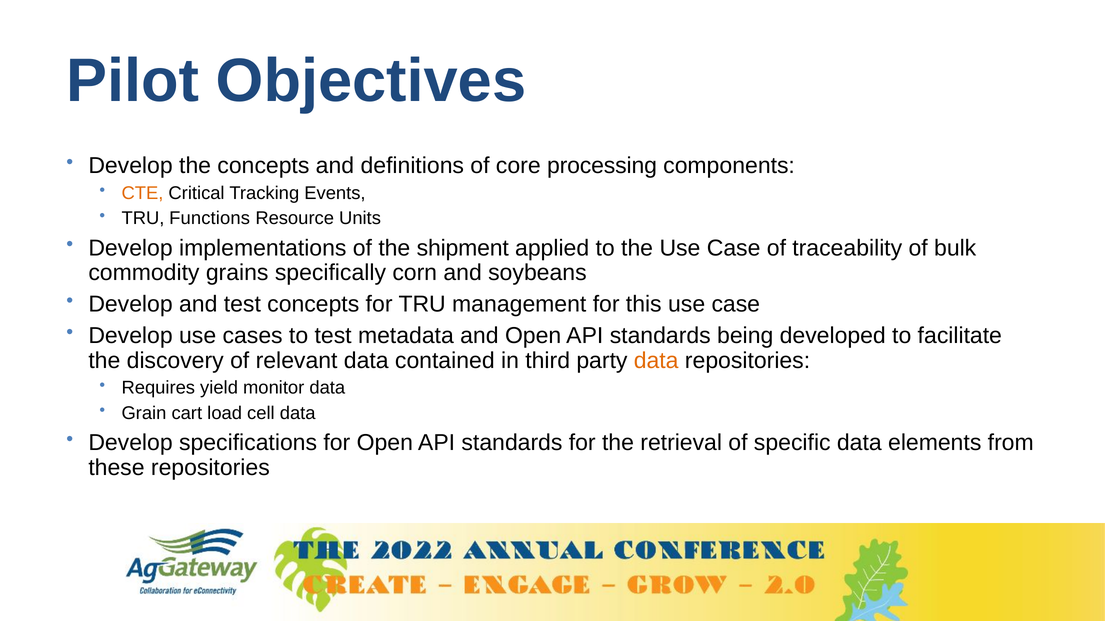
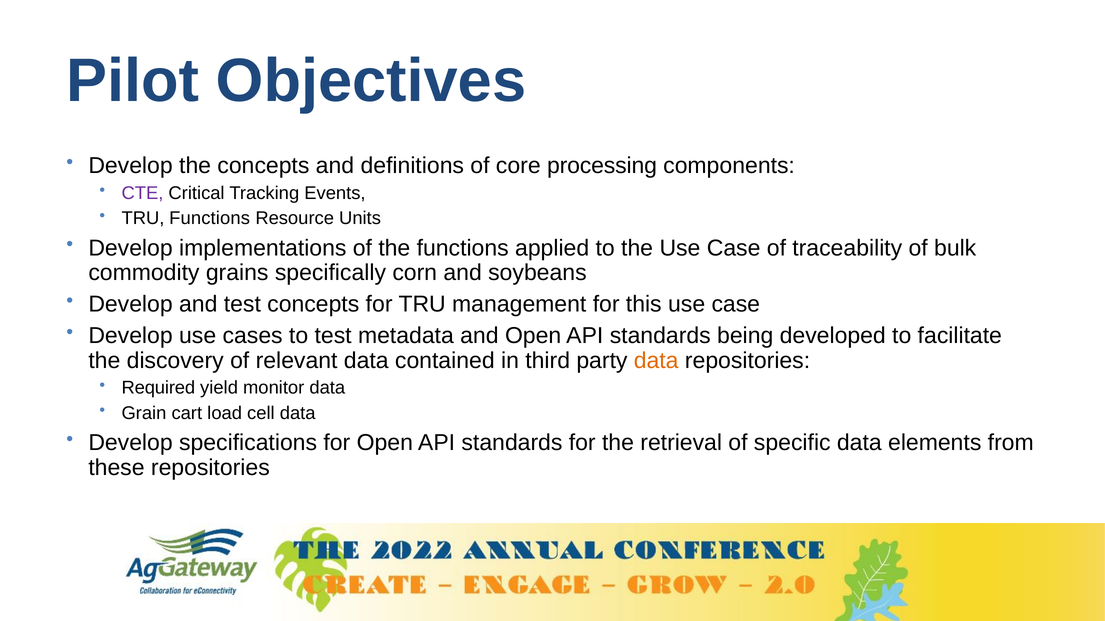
CTE colour: orange -> purple (142, 193)
the shipment: shipment -> functions (463, 248)
Requires: Requires -> Required (158, 388)
